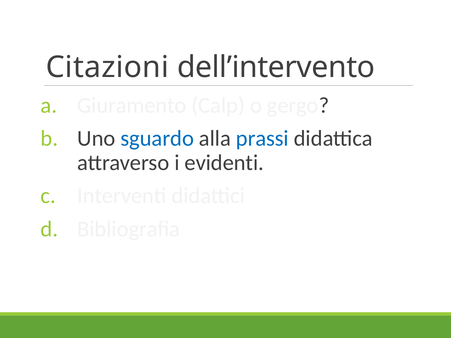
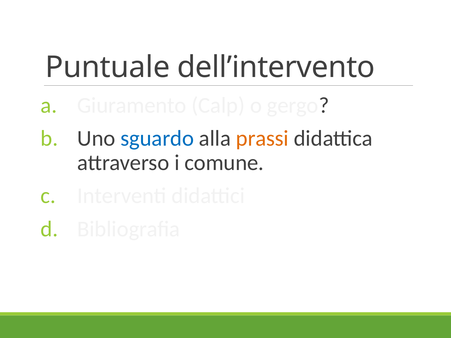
Citazioni: Citazioni -> Puntuale (108, 67)
prassi colour: blue -> orange (262, 138)
evidenti: evidenti -> comune (224, 163)
